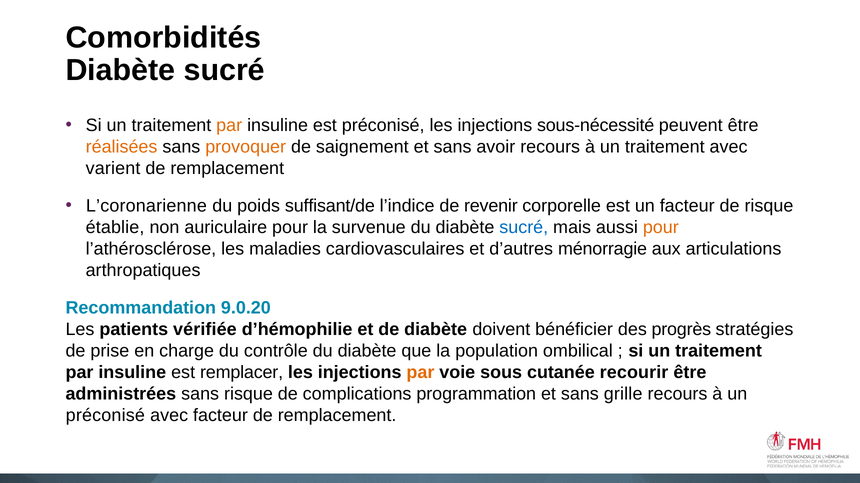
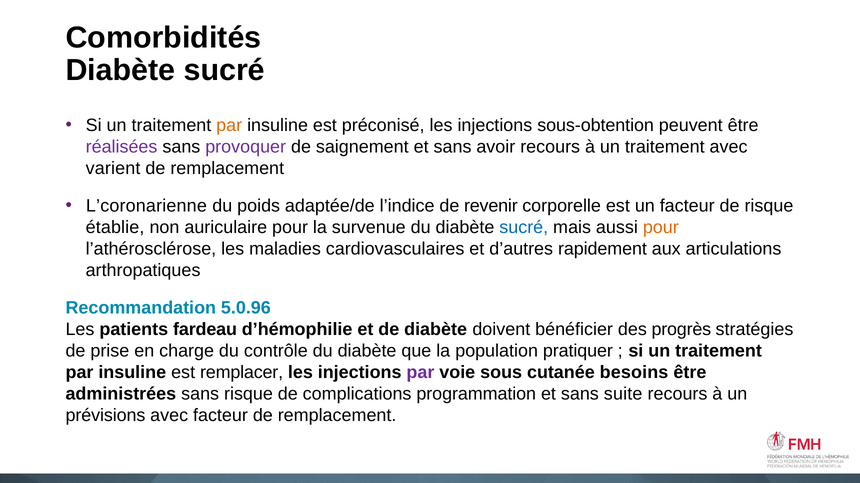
sous‑nécessité: sous‑nécessité -> sous‑obtention (596, 125)
réalisées colour: orange -> purple (122, 147)
provoquer colour: orange -> purple (246, 147)
suffisant/de: suffisant/de -> adaptée/de (330, 206)
ménorragie: ménorragie -> rapidement (602, 249)
9.0.20: 9.0.20 -> 5.0.96 (246, 308)
vérifiée: vérifiée -> fardeau (205, 330)
ombilical: ombilical -> pratiquer (578, 351)
par colour: orange -> purple (420, 373)
recourir: recourir -> besoins (634, 373)
grille: grille -> suite (623, 395)
préconisé: préconisé -> prévisions (105, 416)
